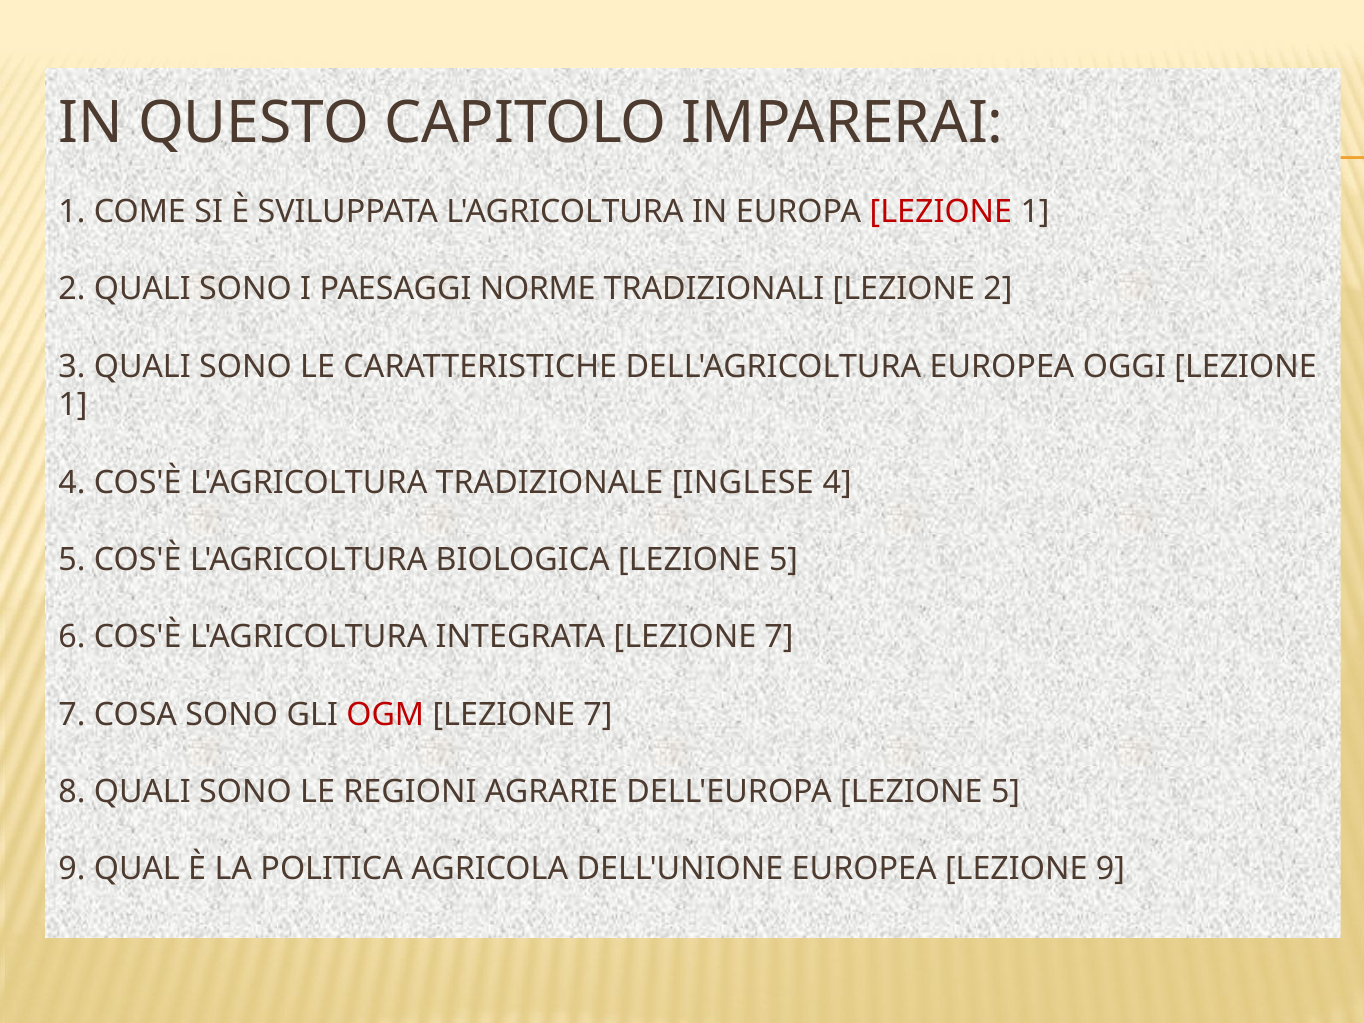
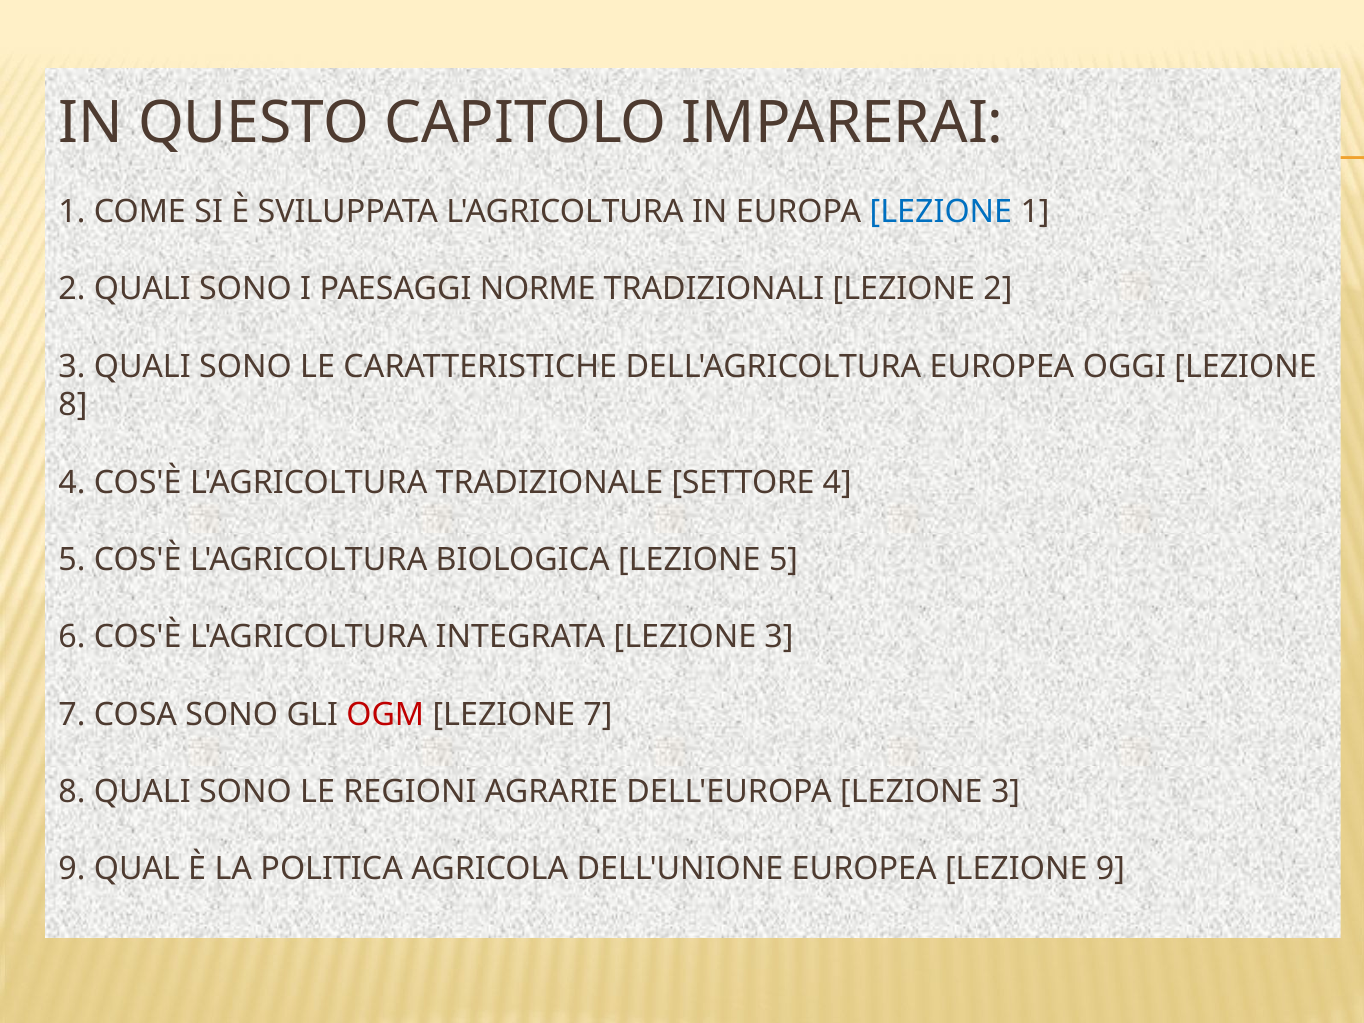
LEZIONE colour: red -> blue (941, 212)
1: 1 -> 8 (73, 405)
INGLESE: INGLESE -> SETTORE (743, 482)
INTEGRATA LEZIONE 7: 7 -> 3 (779, 637)
DELL'EUROPA LEZIONE 5: 5 -> 3 (1006, 792)
